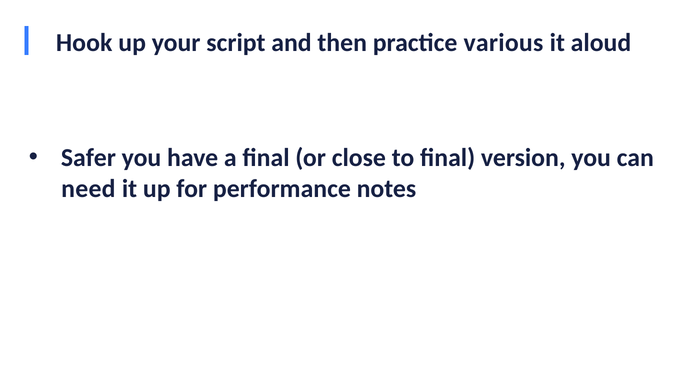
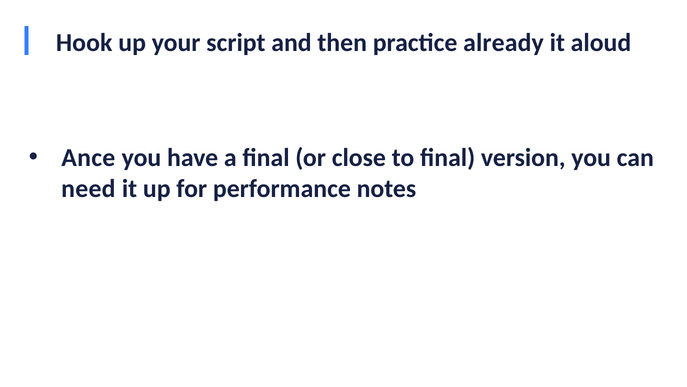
various: various -> already (503, 42)
Safer: Safer -> Ance (88, 157)
